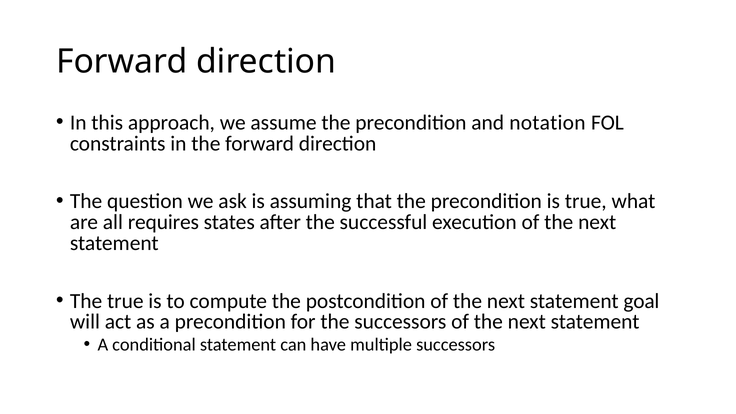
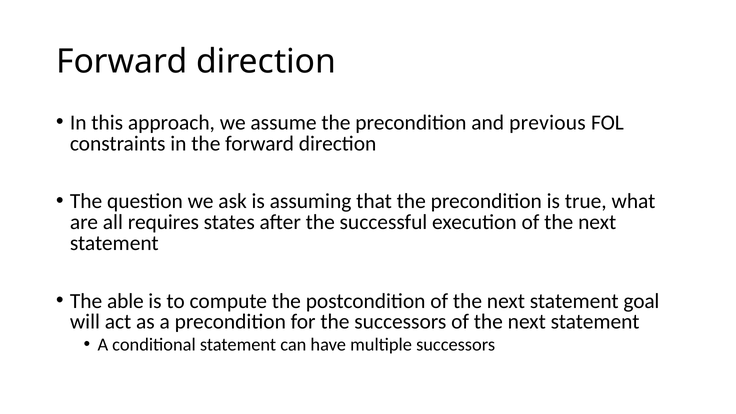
notation: notation -> previous (547, 123)
The true: true -> able (125, 301)
